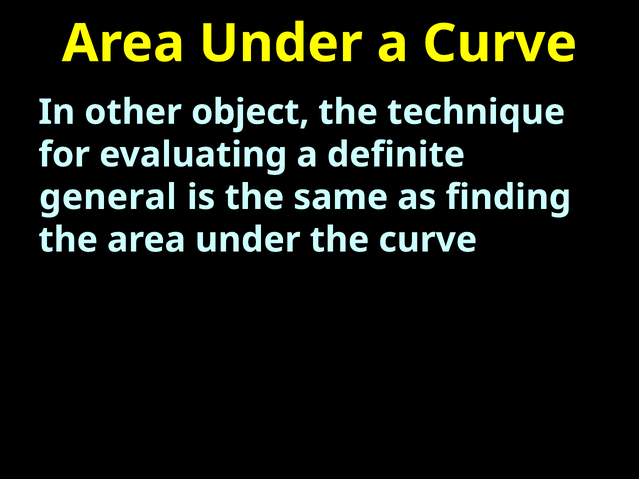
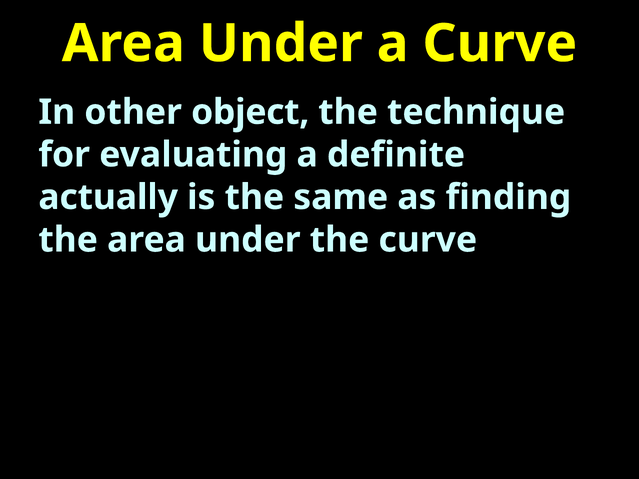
general: general -> actually (108, 197)
